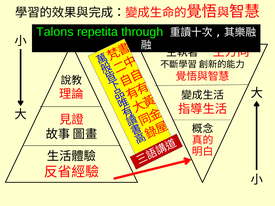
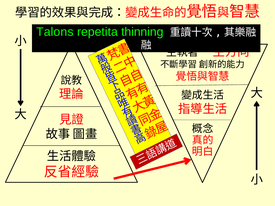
through: through -> thinning (142, 32)
